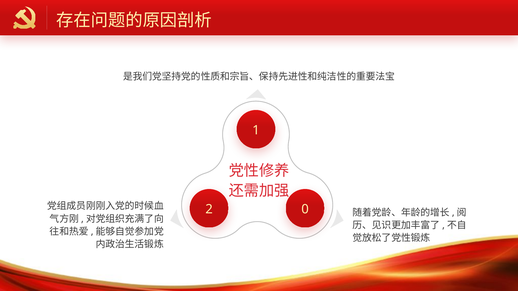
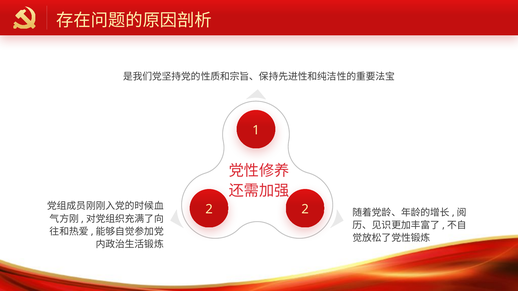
2 0: 0 -> 2 (305, 209)
